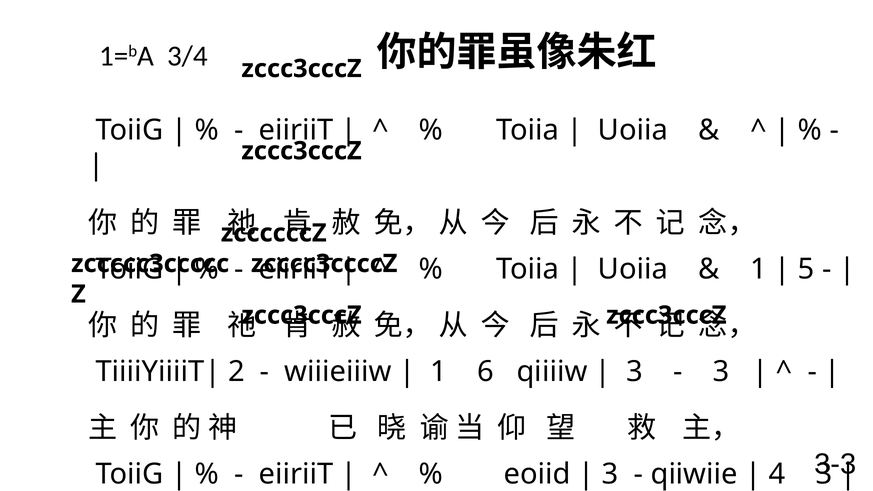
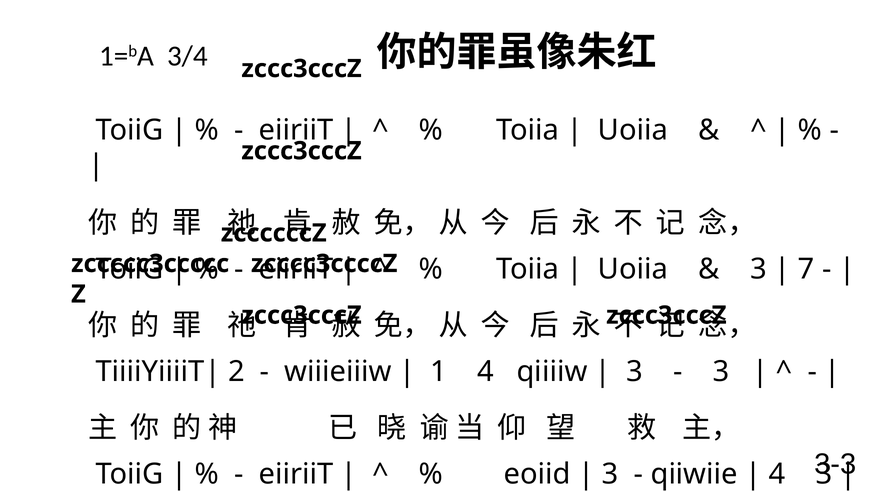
1: 1 -> 3 (758, 269)
5: 5 -> 7 (806, 269)
1 6: 6 -> 4 (486, 372)
